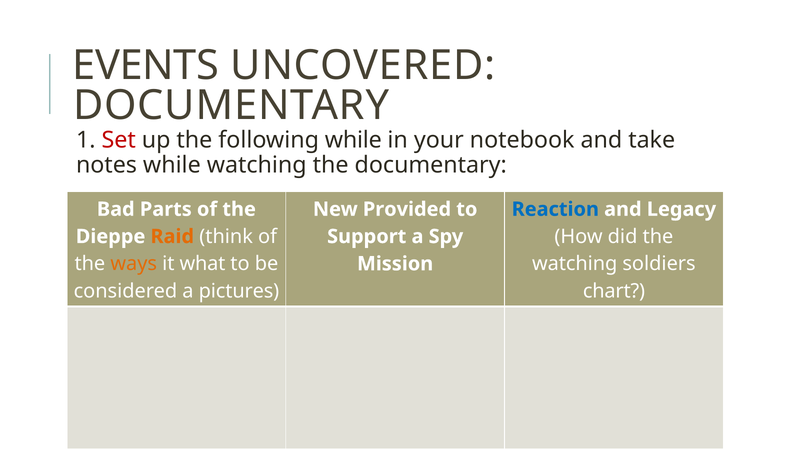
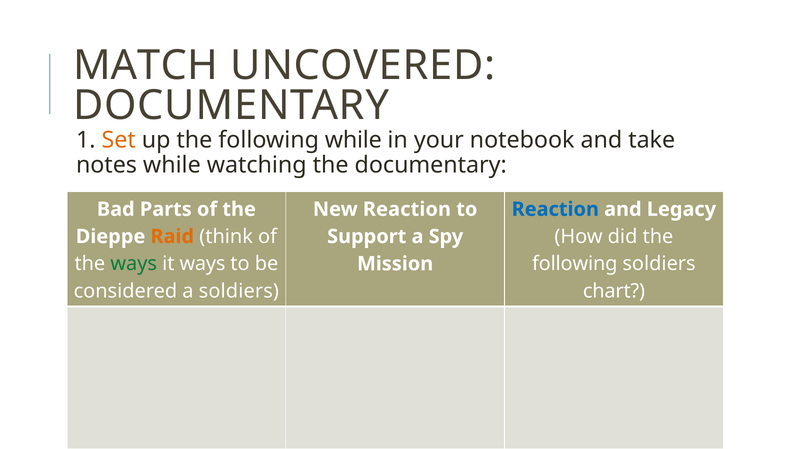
EVENTS: EVENTS -> MATCH (145, 66)
Set colour: red -> orange (119, 140)
New Provided: Provided -> Reaction (407, 209)
ways colour: orange -> green (134, 264)
it what: what -> ways (203, 264)
watching: watching -> following (575, 264)
a pictures: pictures -> soldiers (239, 291)
